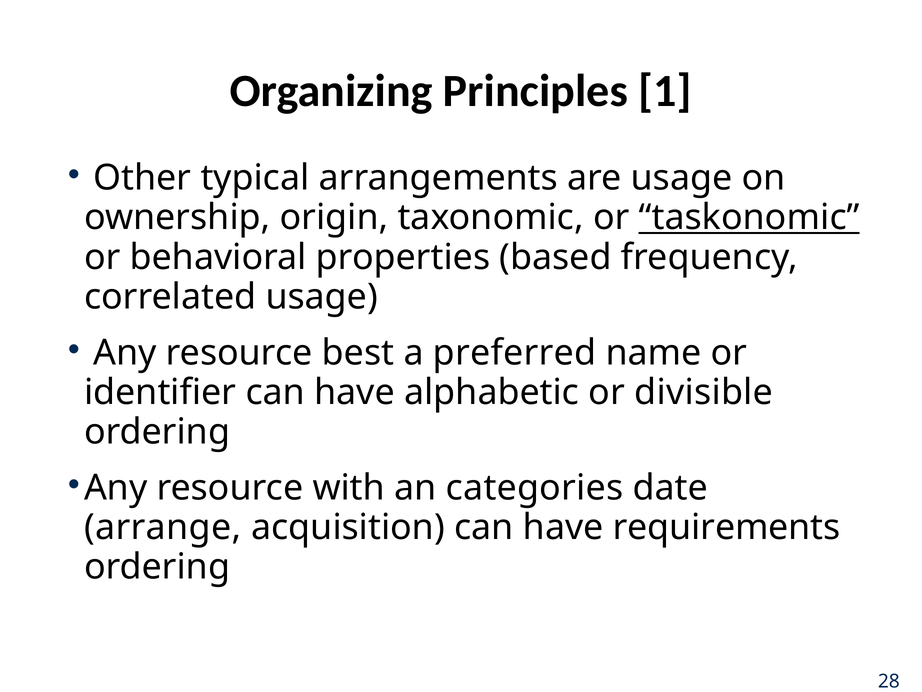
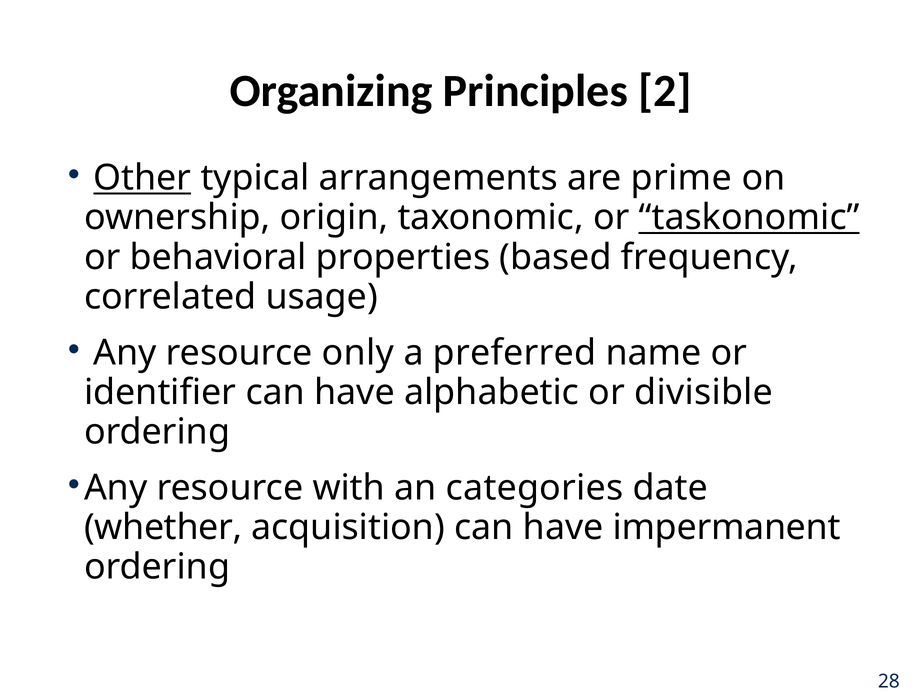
1: 1 -> 2 (665, 91)
Other underline: none -> present (142, 178)
are usage: usage -> prime (681, 178)
best: best -> only (358, 352)
arrange: arrange -> whether (163, 527)
requirements: requirements -> impermanent (727, 527)
